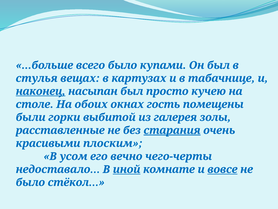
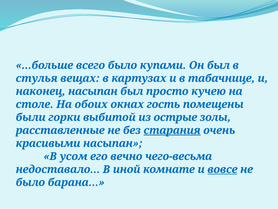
наконец underline: present -> none (41, 91)
галерея: галерея -> острые (175, 117)
красивыми плоским: плоским -> насыпан (113, 143)
чего-черты: чего-черты -> чего-весьма (179, 156)
иной underline: present -> none (127, 169)
стёкол…: стёкол… -> барана… (76, 182)
